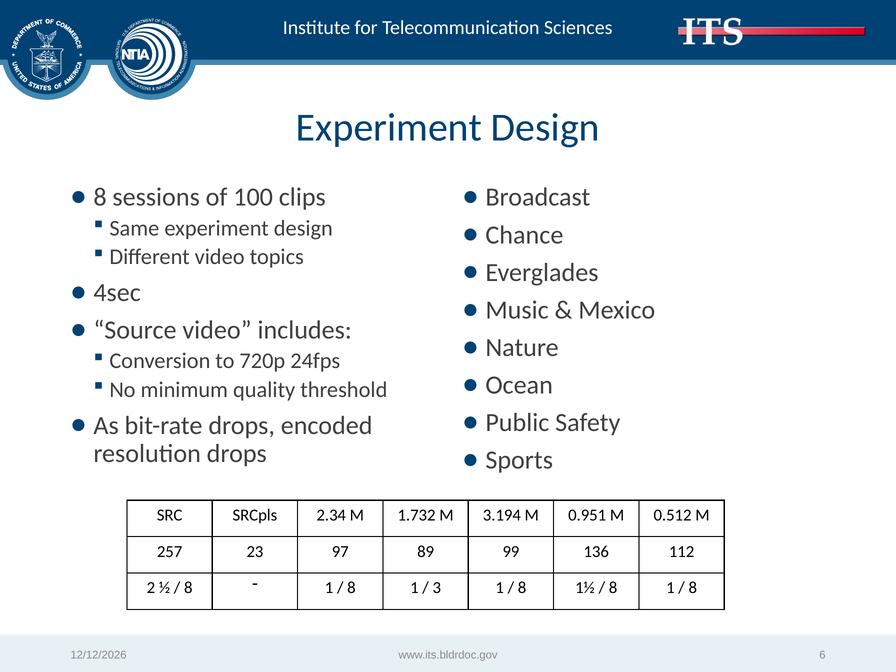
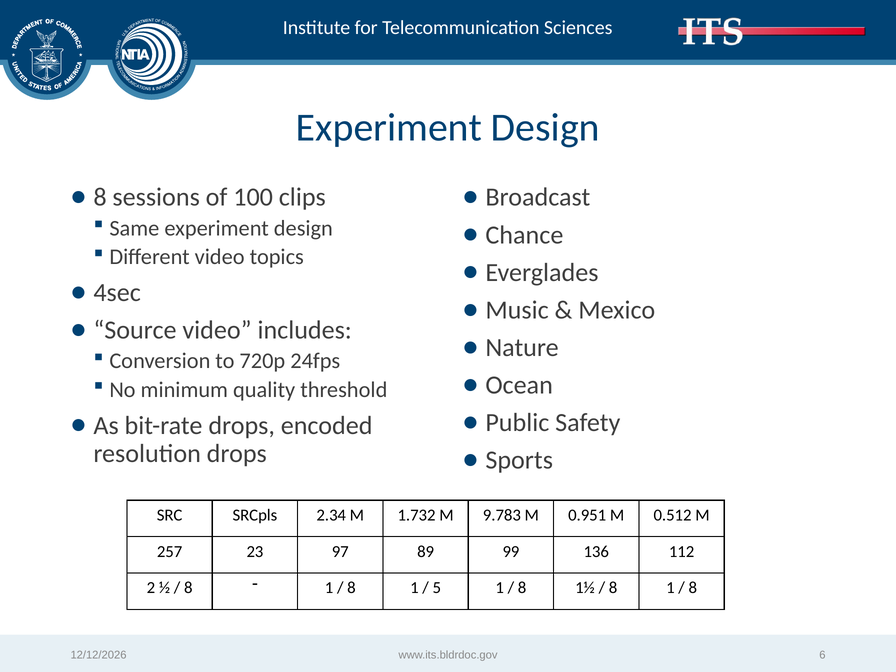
3.194: 3.194 -> 9.783 (502, 515)
3: 3 -> 5 (437, 588)
